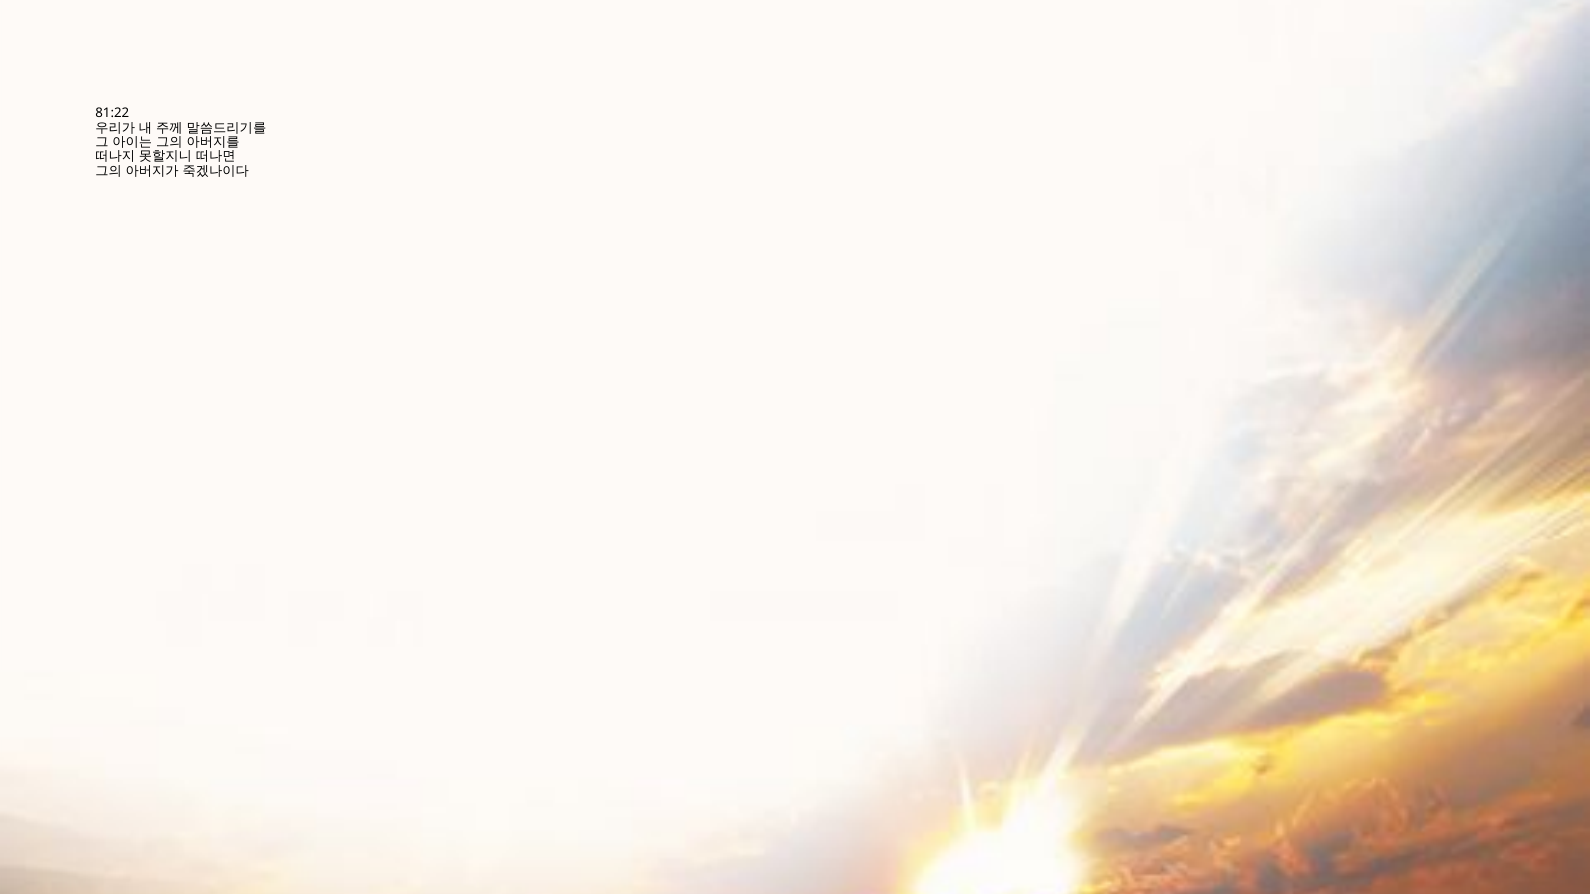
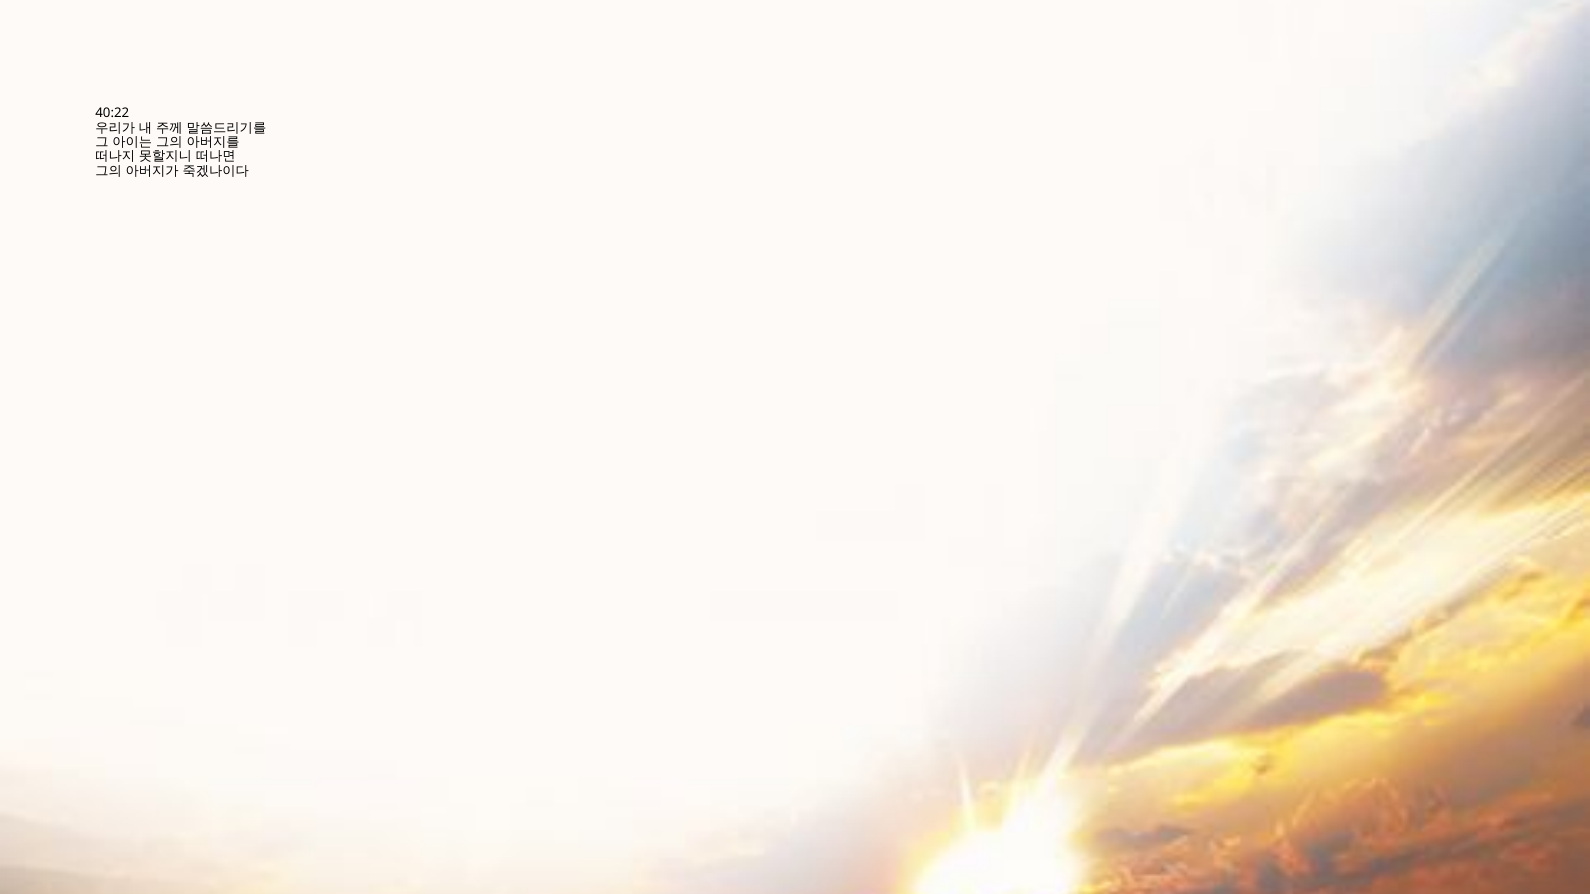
81:22: 81:22 -> 40:22 (112, 114)
